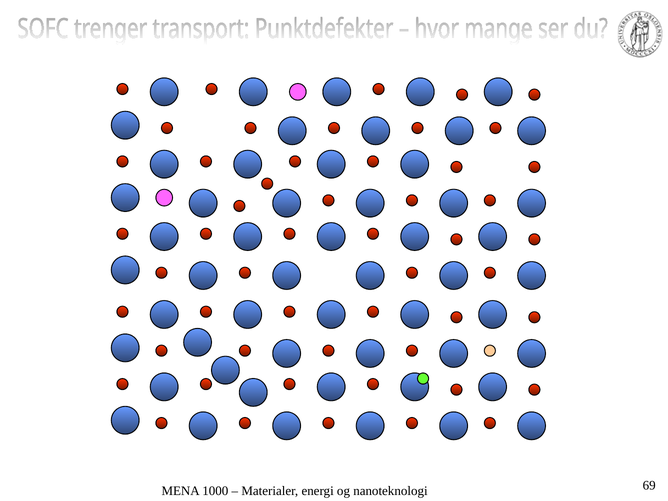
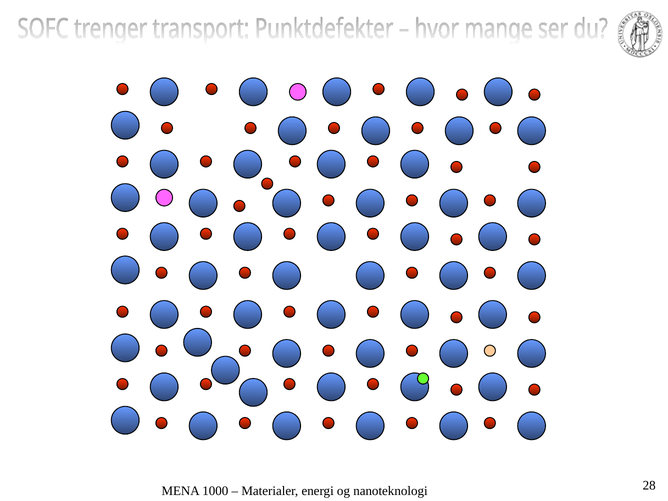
69: 69 -> 28 (649, 485)
